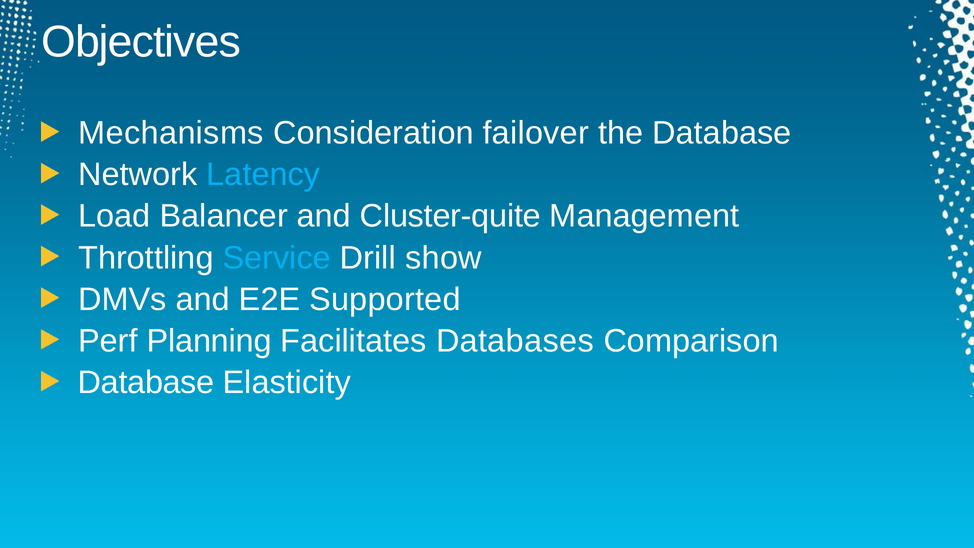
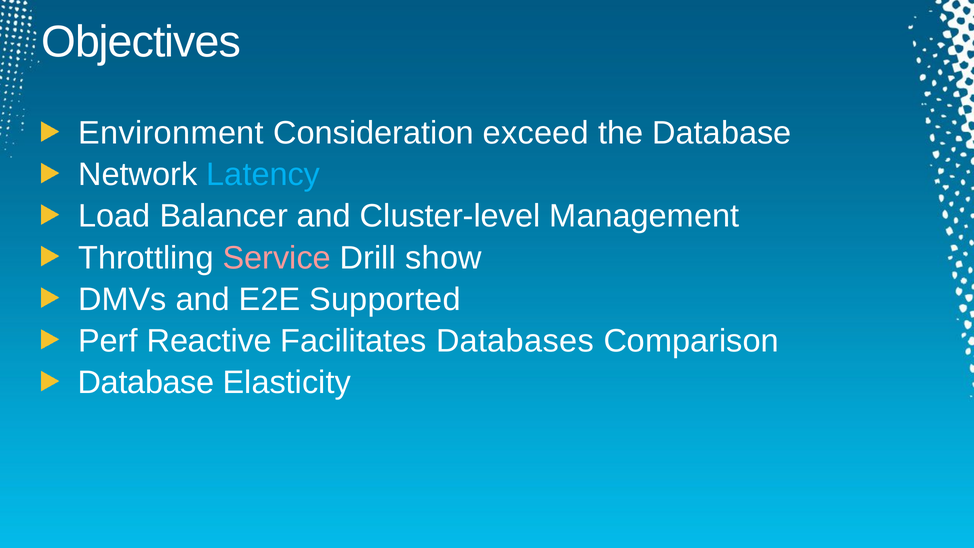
Mechanisms: Mechanisms -> Environment (171, 133)
failover: failover -> exceed (536, 133)
Cluster-quite: Cluster-quite -> Cluster-level (450, 216)
Service colour: light blue -> pink (277, 258)
Planning: Planning -> Reactive (209, 341)
